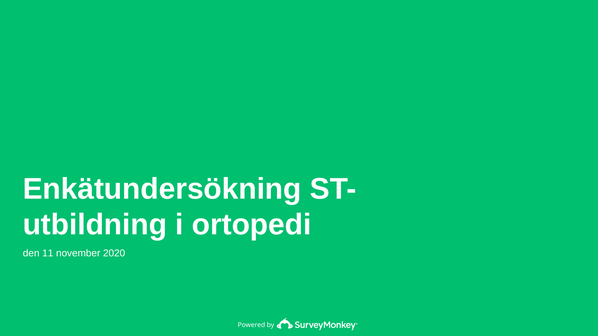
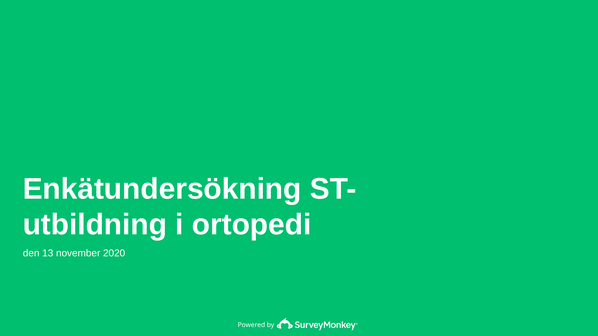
11: 11 -> 13 (48, 254)
